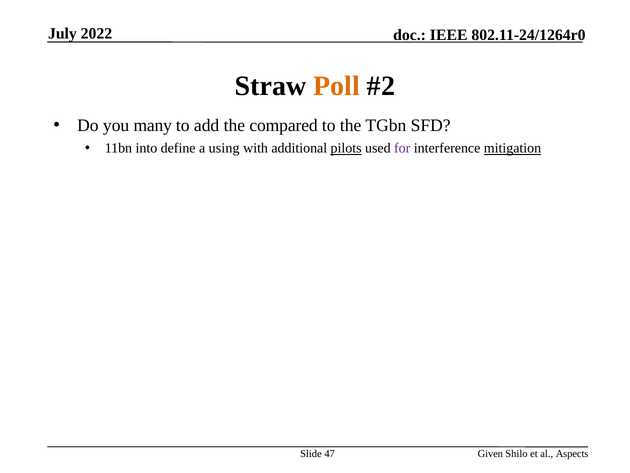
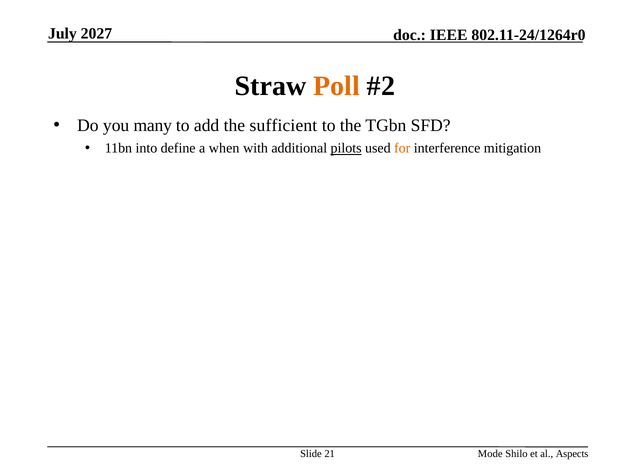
2022: 2022 -> 2027 (96, 33)
compared: compared -> sufficient (283, 125)
using: using -> when (224, 148)
for colour: purple -> orange (402, 148)
mitigation underline: present -> none (513, 148)
47: 47 -> 21 (330, 453)
Given: Given -> Mode (490, 453)
